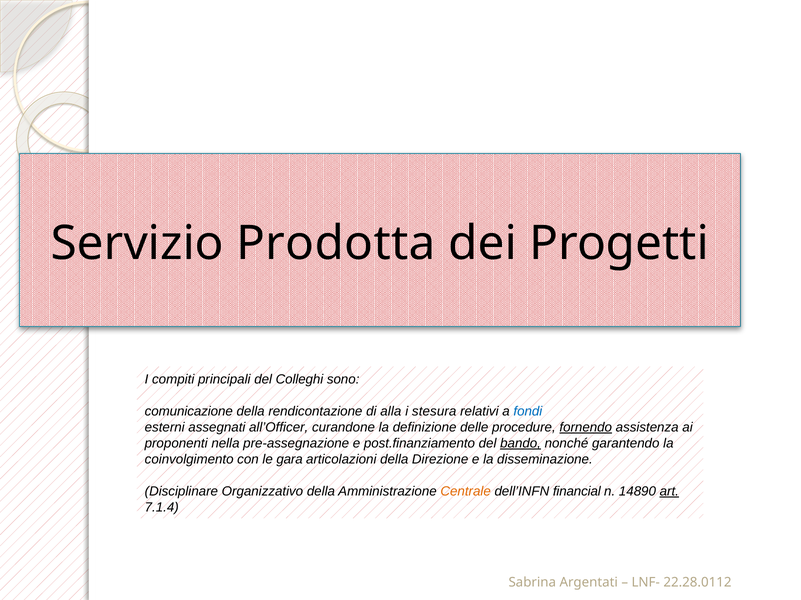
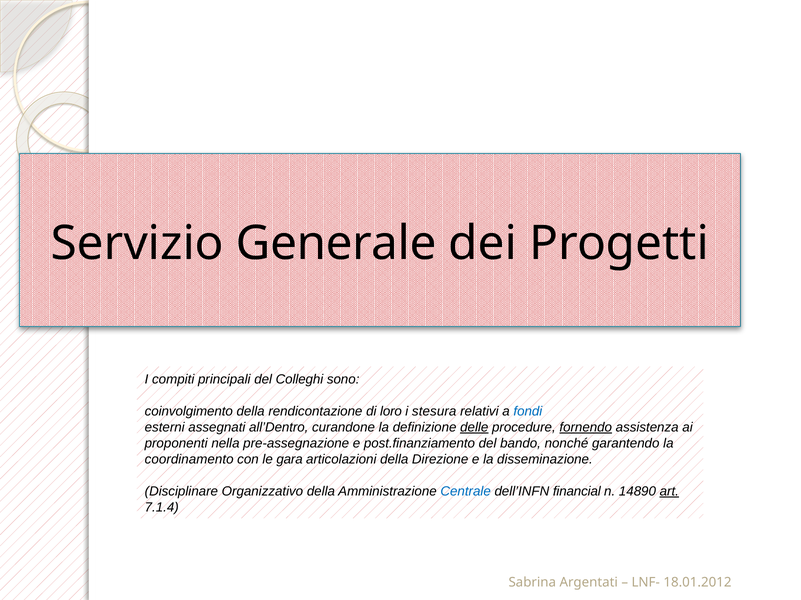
Prodotta: Prodotta -> Generale (336, 244)
comunicazione: comunicazione -> coinvolgimento (189, 412)
alla: alla -> loro (391, 412)
all’Officer: all’Officer -> all’Dentro (279, 428)
delle underline: none -> present (474, 428)
bando underline: present -> none (521, 444)
coinvolgimento: coinvolgimento -> coordinamento (189, 460)
Centrale colour: orange -> blue (466, 492)
22.28.0112: 22.28.0112 -> 18.01.2012 (697, 583)
